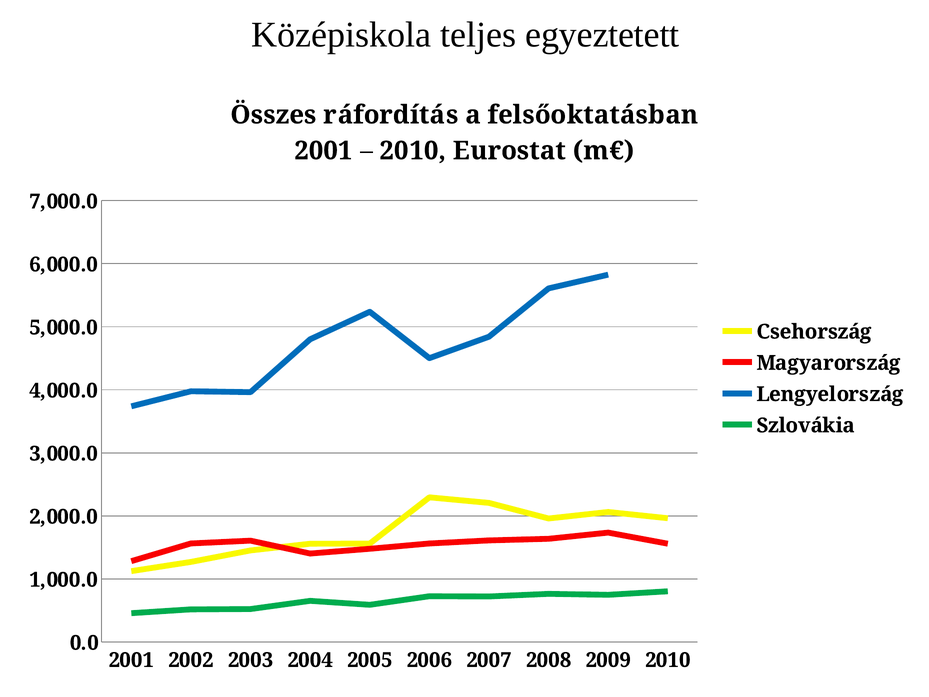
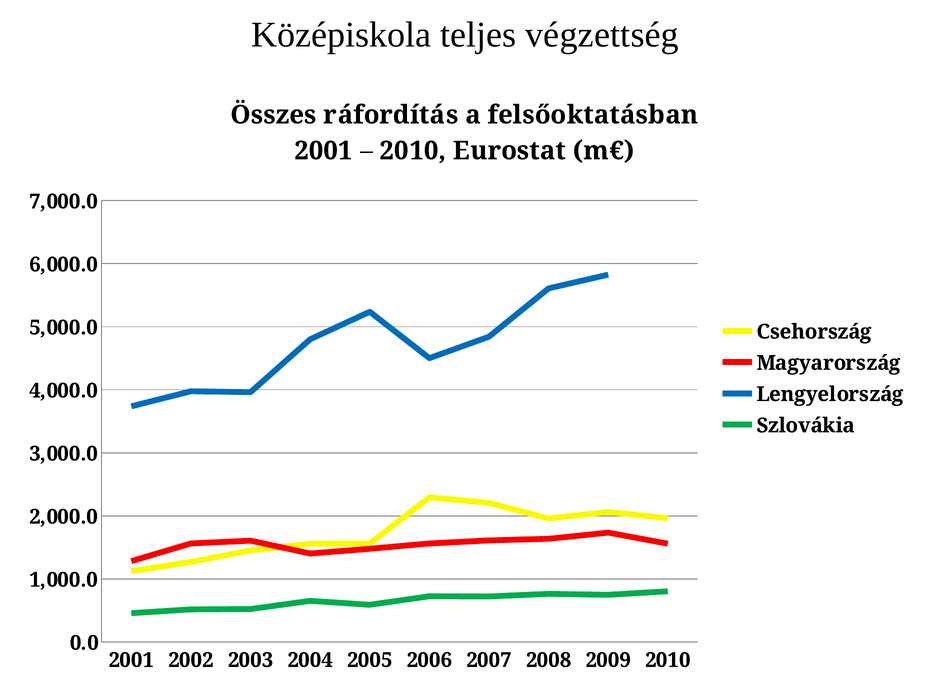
egyeztetett: egyeztetett -> végzettség (602, 35)
